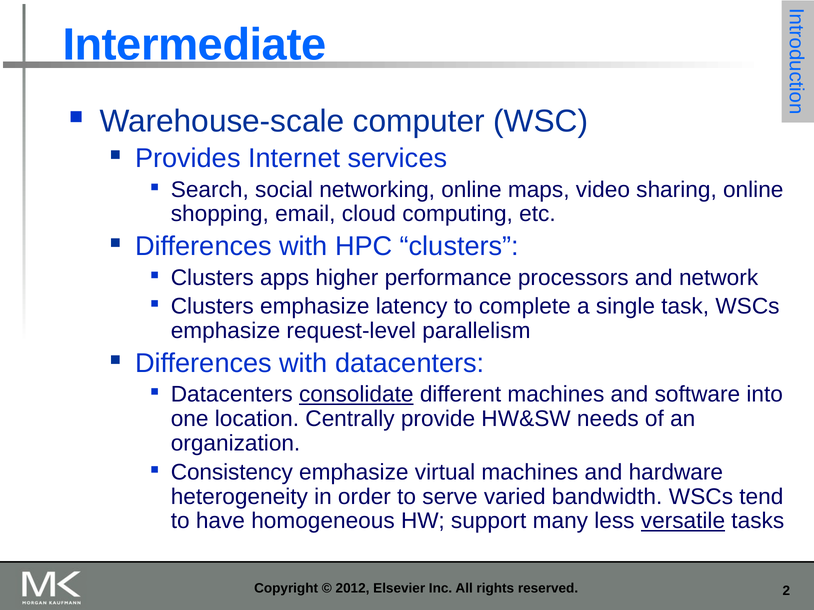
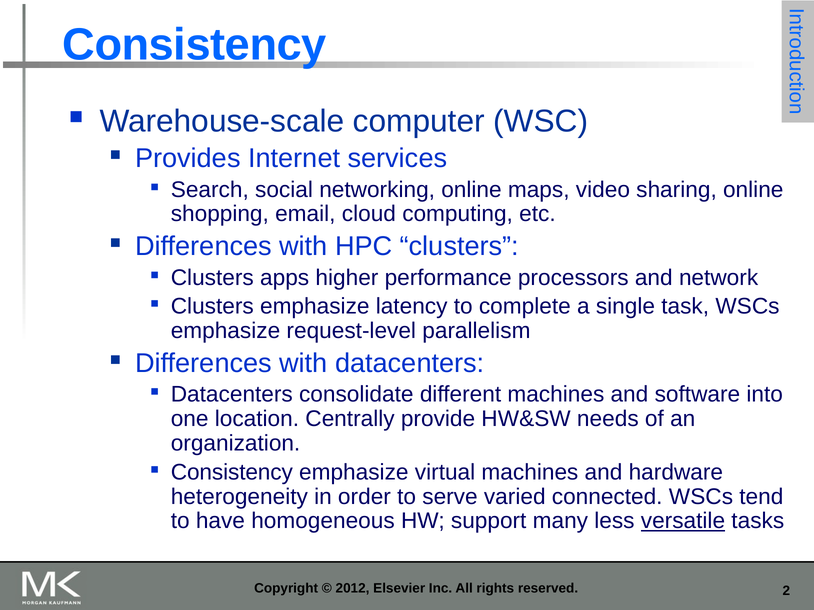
Intermediate: Intermediate -> Consistency (194, 45)
consolidate underline: present -> none (356, 395)
bandwidth: bandwidth -> connected (607, 497)
